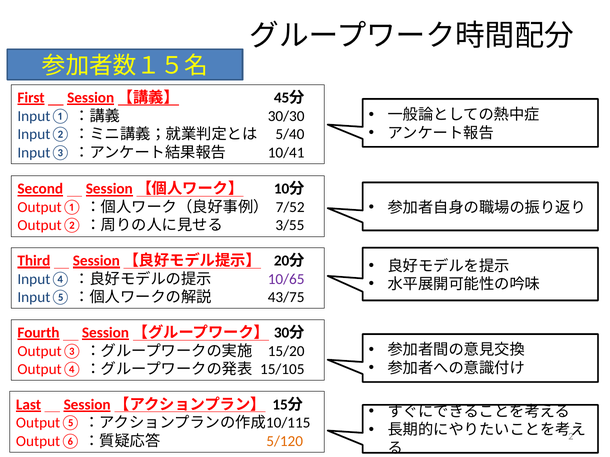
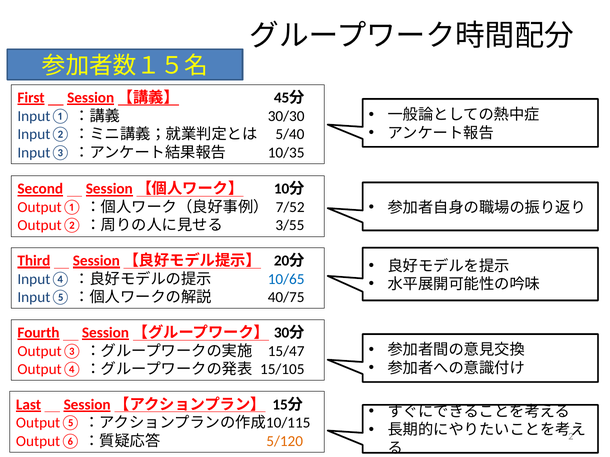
10/41: 10/41 -> 10/35 (286, 153)
10/65 colour: purple -> blue (286, 279)
43/75: 43/75 -> 40/75 (286, 298)
15/20: 15/20 -> 15/47 (286, 352)
